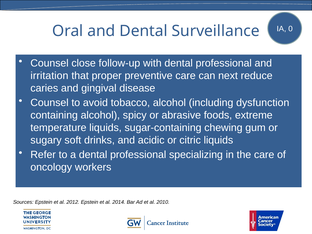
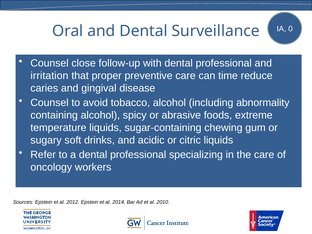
next: next -> time (228, 76)
dysfunction: dysfunction -> abnormality (263, 103)
